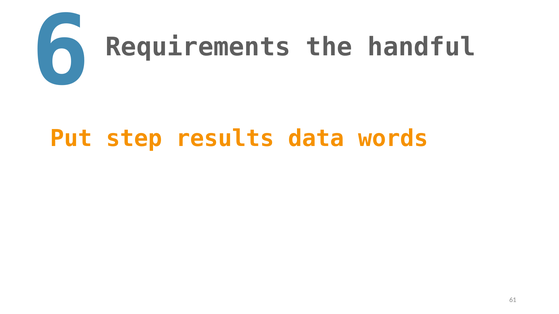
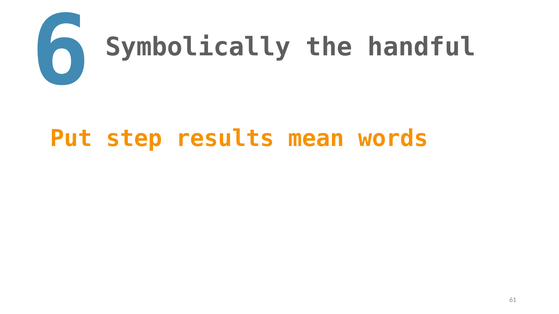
Requirements: Requirements -> Symbolically (198, 47)
data: data -> mean (316, 139)
